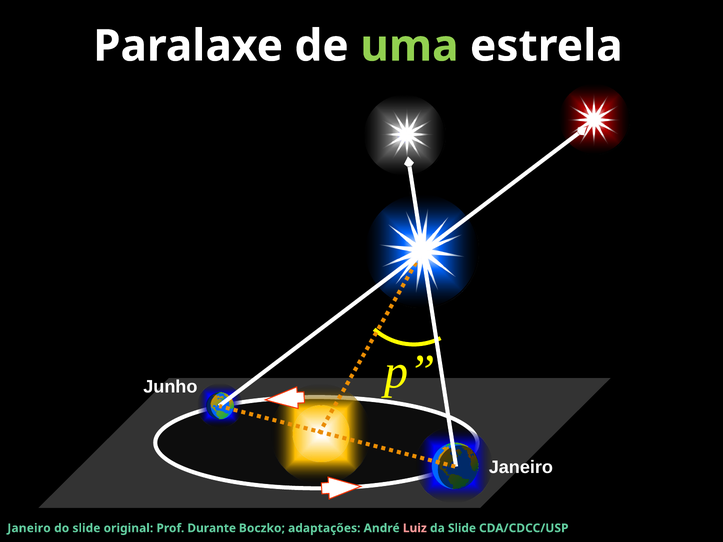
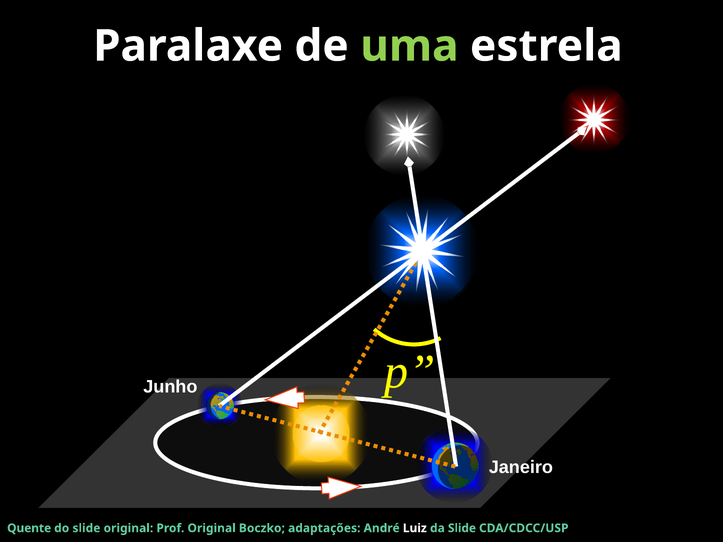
Janeiro: Janeiro -> Quente (29, 528)
Prof Durante: Durante -> Original (212, 528)
Luiz colour: pink -> white (415, 528)
